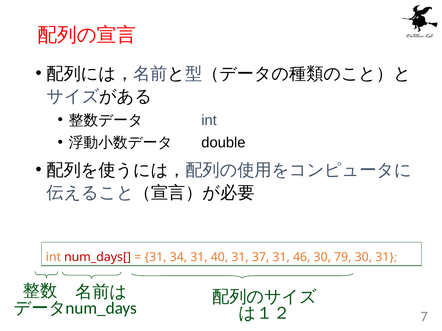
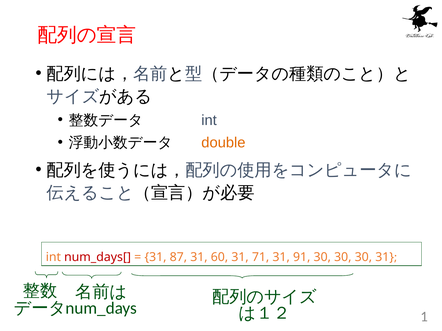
double colour: black -> orange (223, 143)
34: 34 -> 87 (178, 257)
40: 40 -> 60 (219, 257)
37: 37 -> 71 (261, 257)
46: 46 -> 91 (302, 257)
79: 79 -> 30 (343, 257)
7: 7 -> 1 (424, 317)
